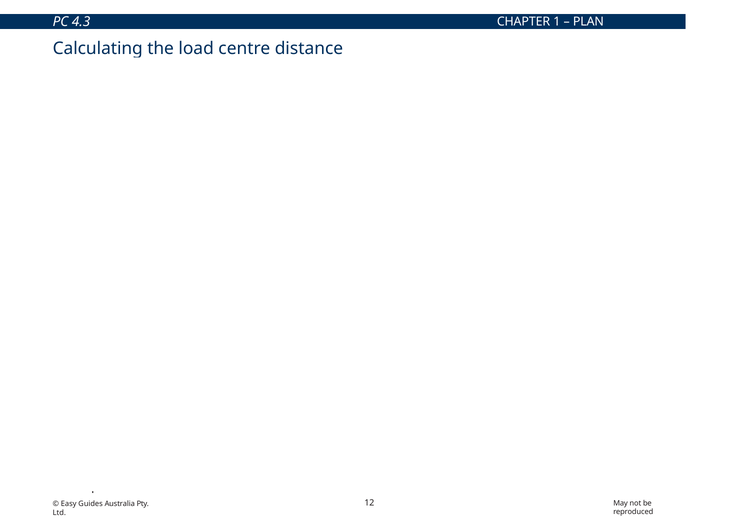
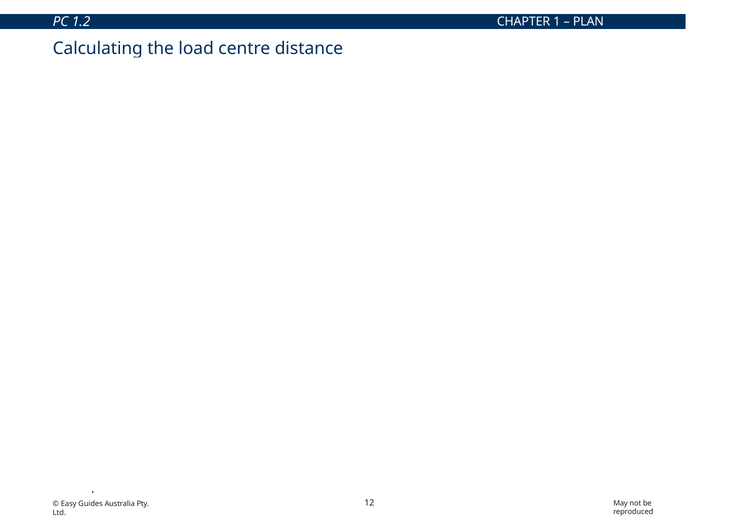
4.3: 4.3 -> 1.2 (81, 22)
